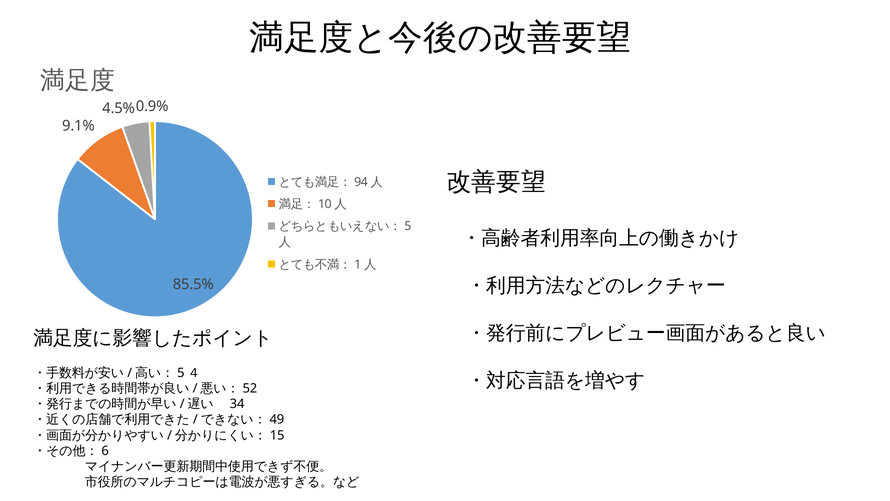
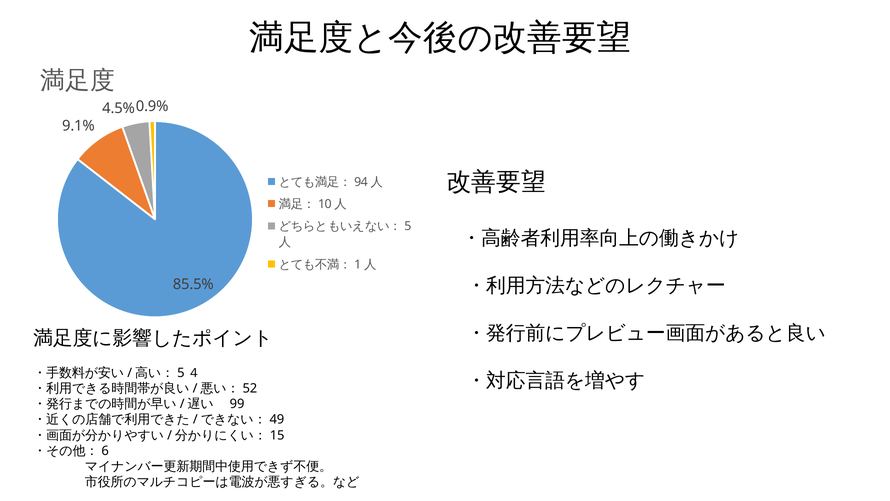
34: 34 -> 99 (237, 404)
